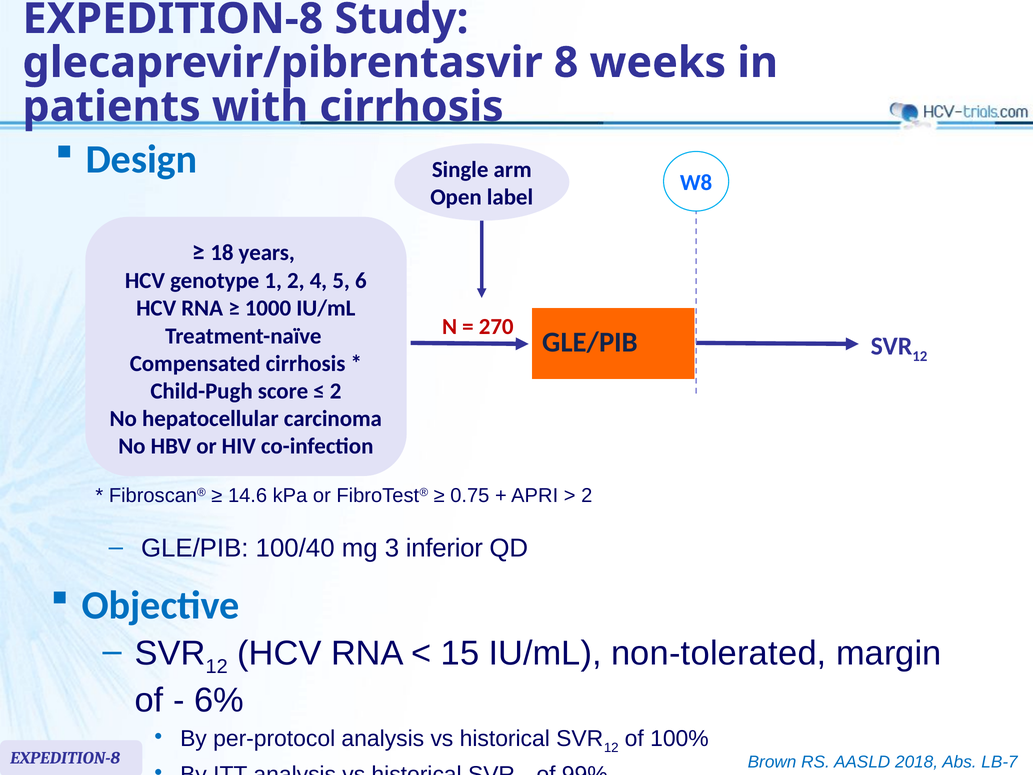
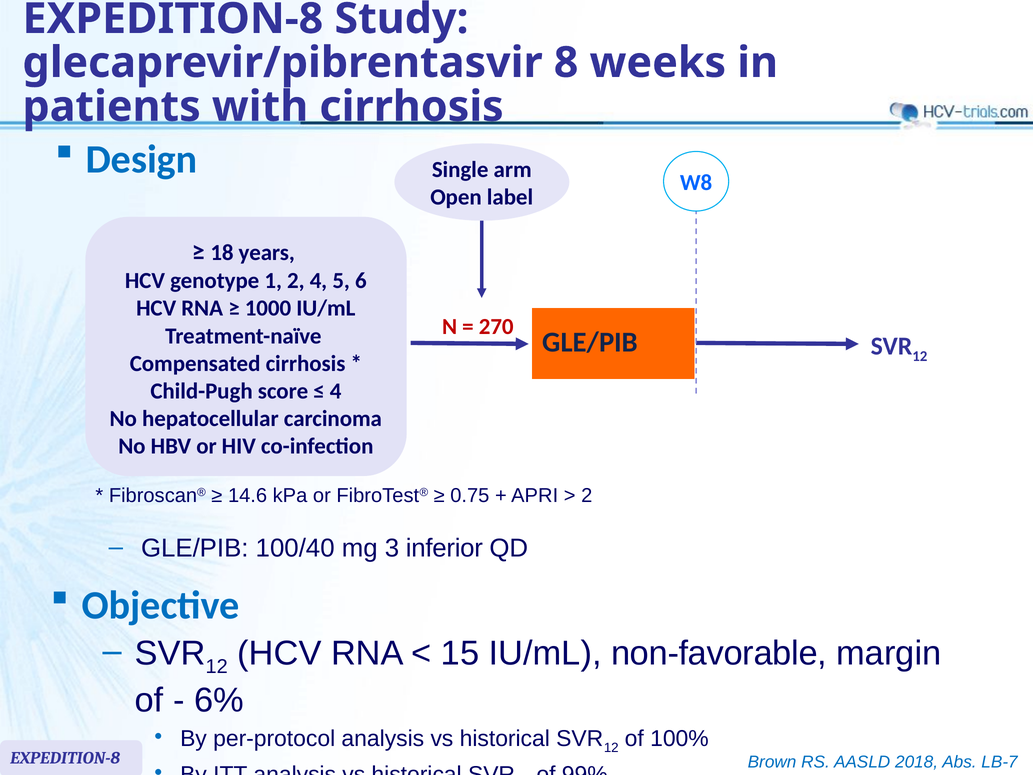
2: 2 -> 4 (336, 391)
non-tolerated: non-tolerated -> non-favorable (719, 653)
